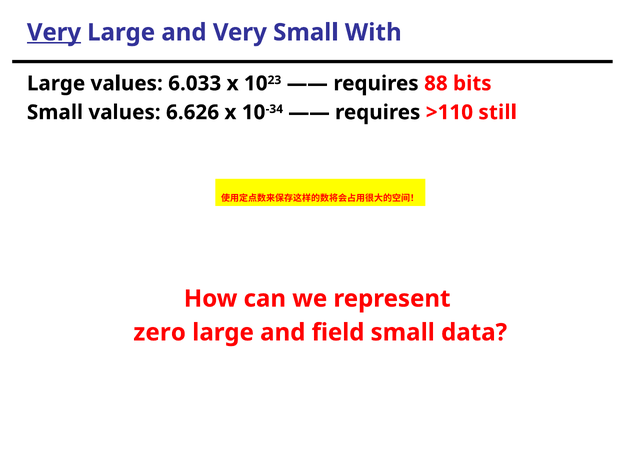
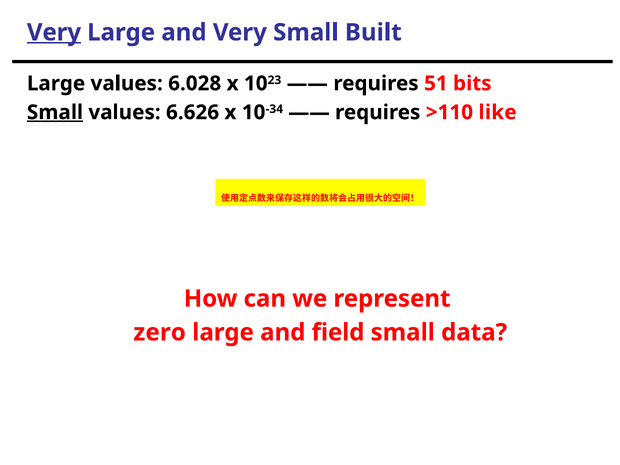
With: With -> Built (373, 32)
6.033: 6.033 -> 6.028 (195, 83)
88: 88 -> 51 (436, 83)
Small underline: none -> present (55, 112)
still: still -> like (498, 112)
